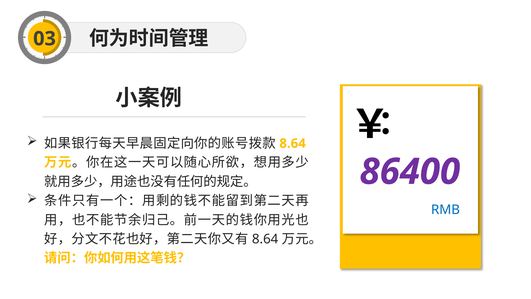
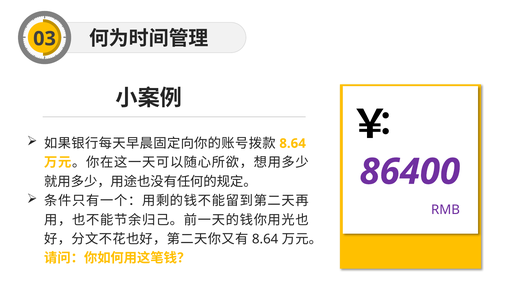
RMB colour: blue -> purple (445, 209)
